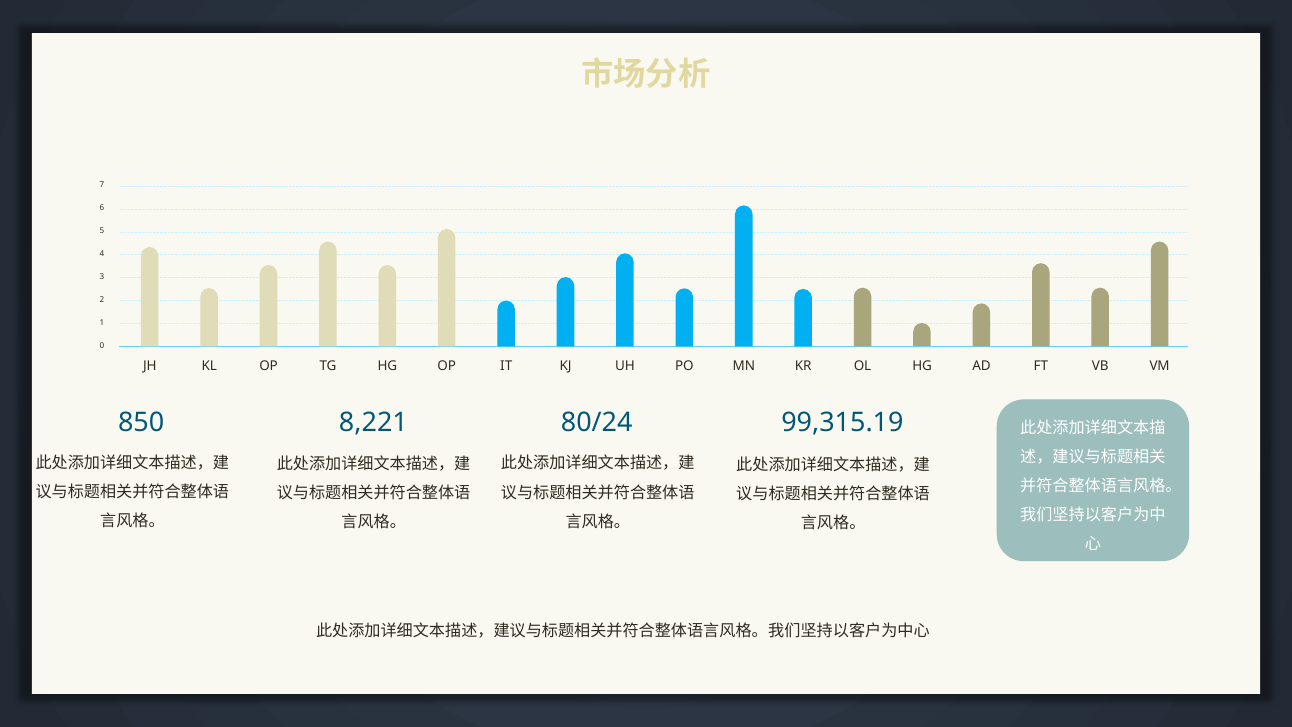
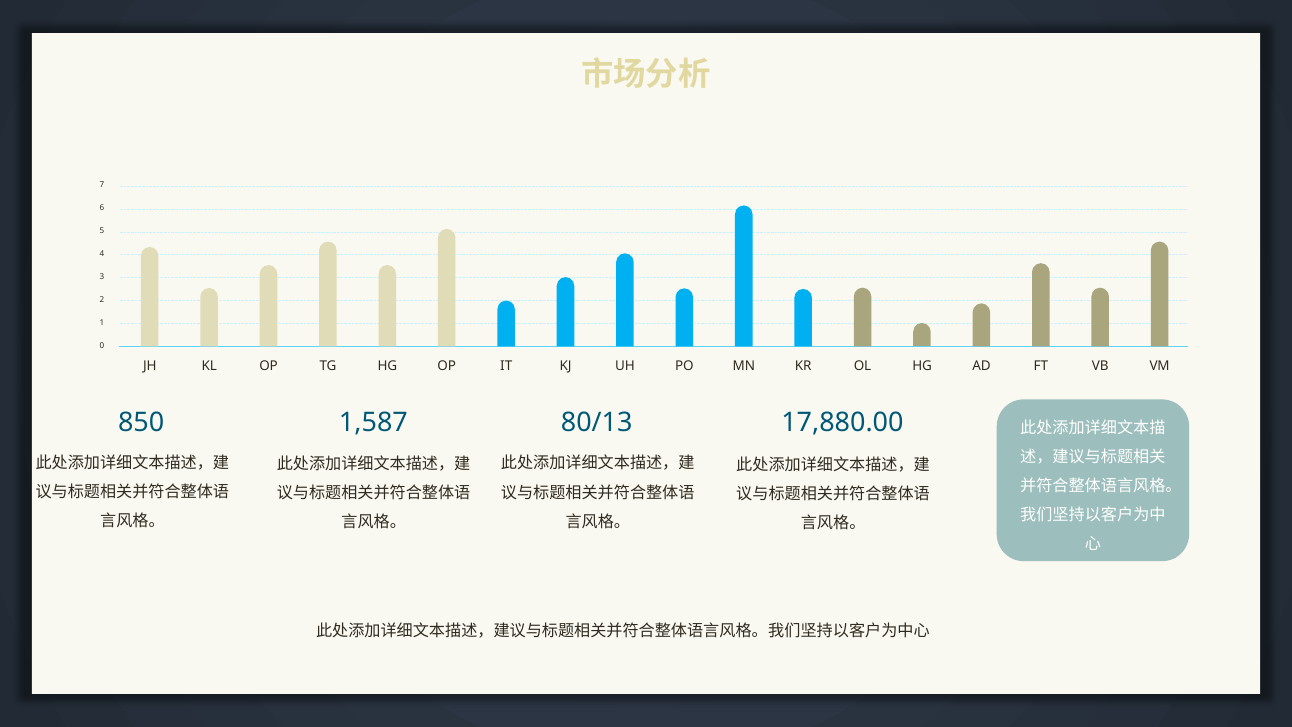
8,221: 8,221 -> 1,587 (373, 422)
80/24: 80/24 -> 80/13 (597, 422)
99,315.19: 99,315.19 -> 17,880.00 (842, 422)
